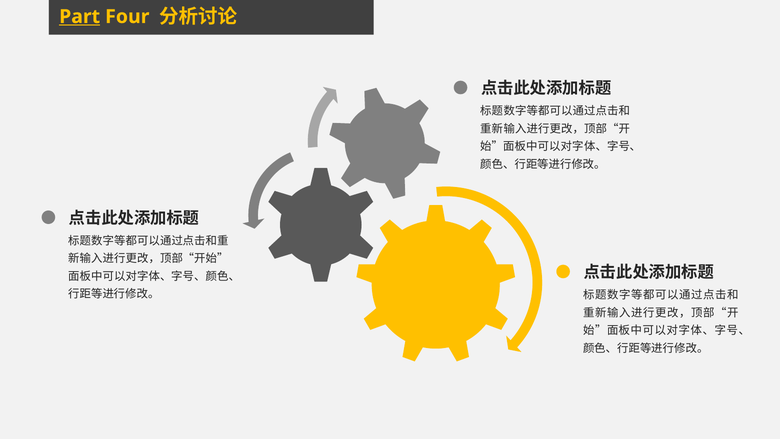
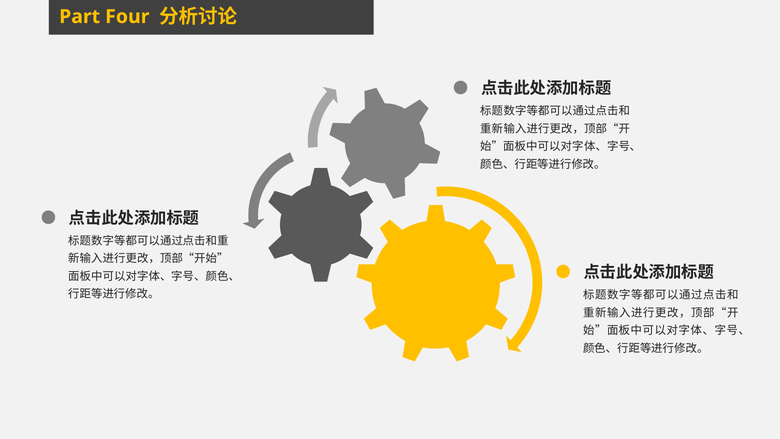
Part underline: present -> none (80, 17)
